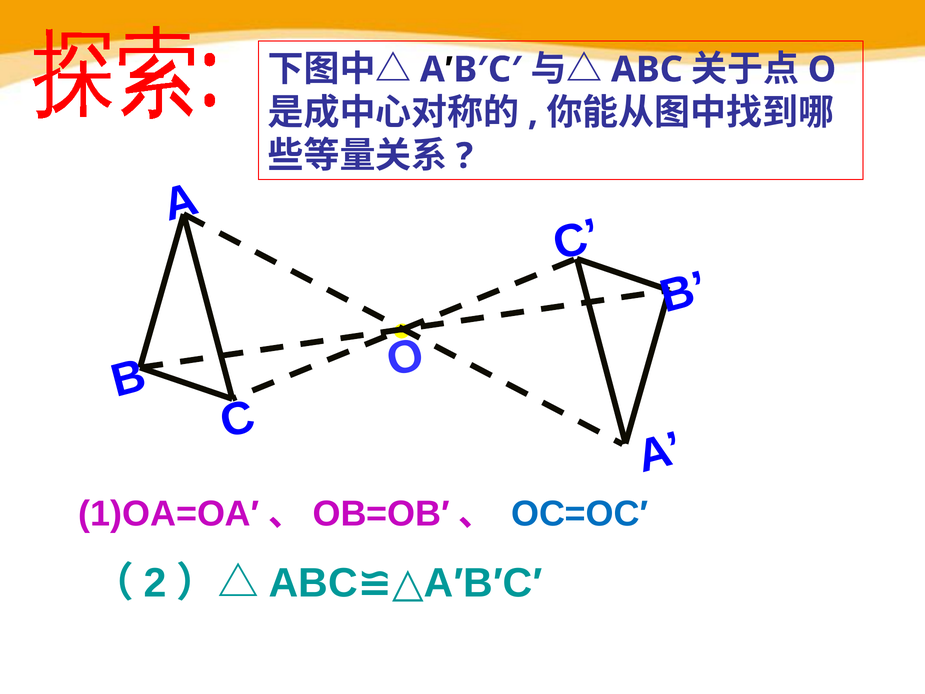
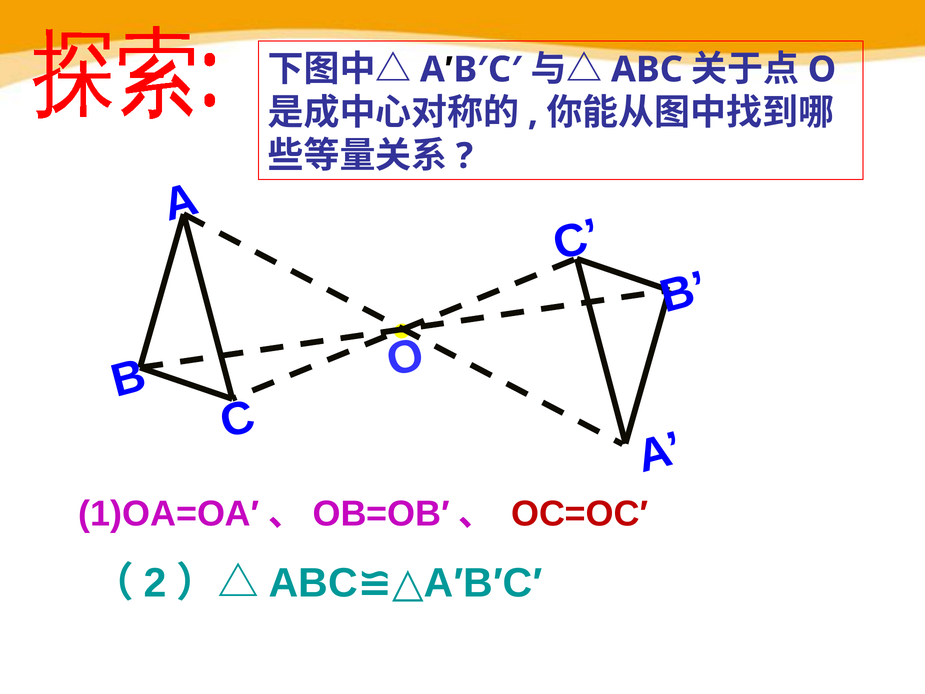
OC=OC′ colour: blue -> red (580, 514)
